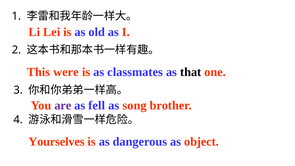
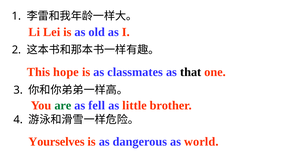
were: were -> hope (66, 72)
are colour: purple -> green (63, 105)
song: song -> little (135, 105)
object: object -> world (201, 142)
